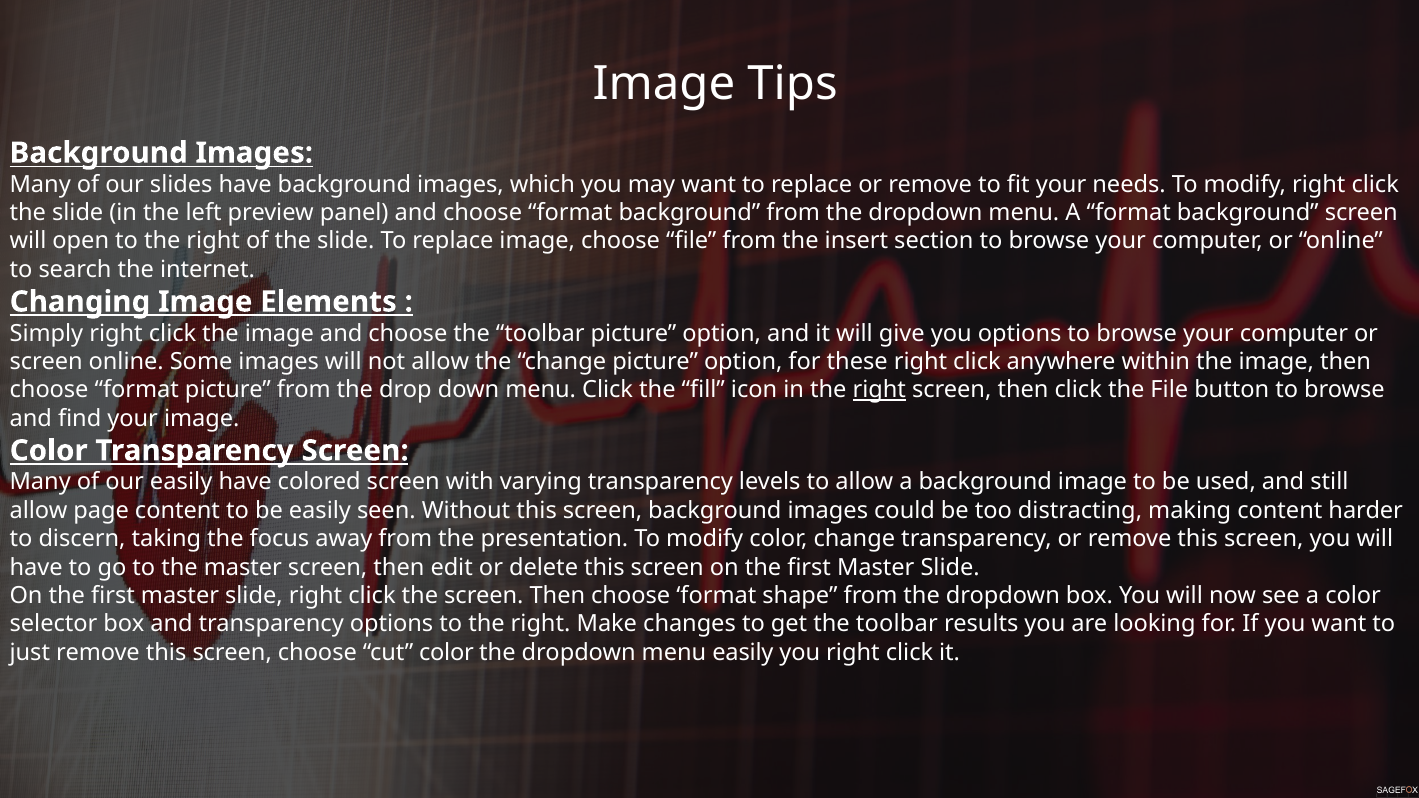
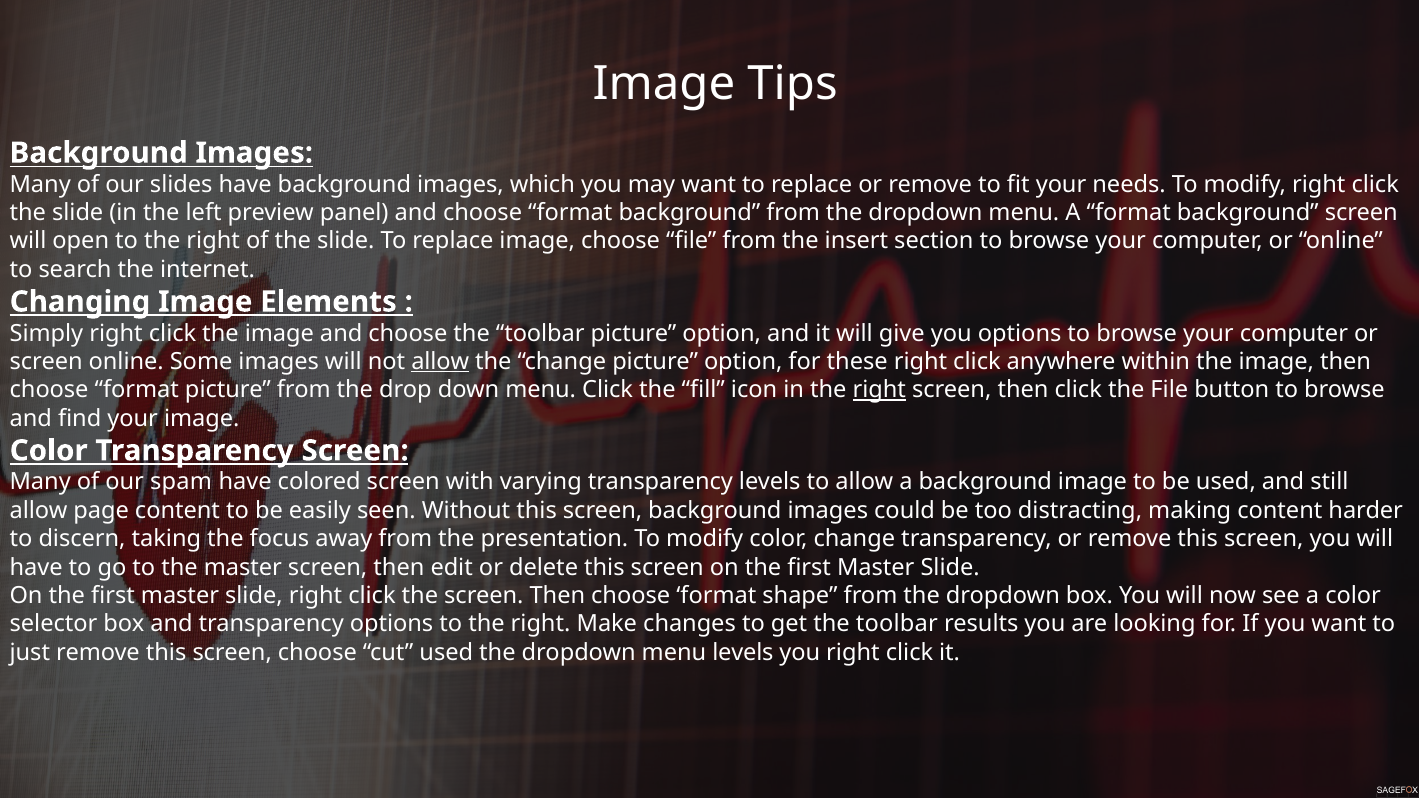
allow underline: none -> present (440, 362)
our easily: easily -> spam (181, 482)
cut color: color -> used (446, 652)
menu easily: easily -> levels (743, 652)
